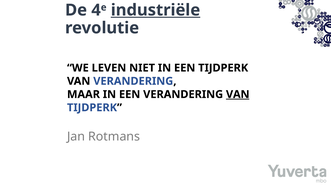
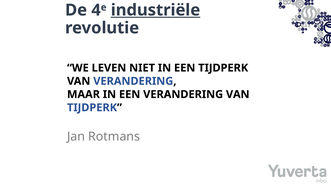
VAN underline: present -> none (238, 94)
